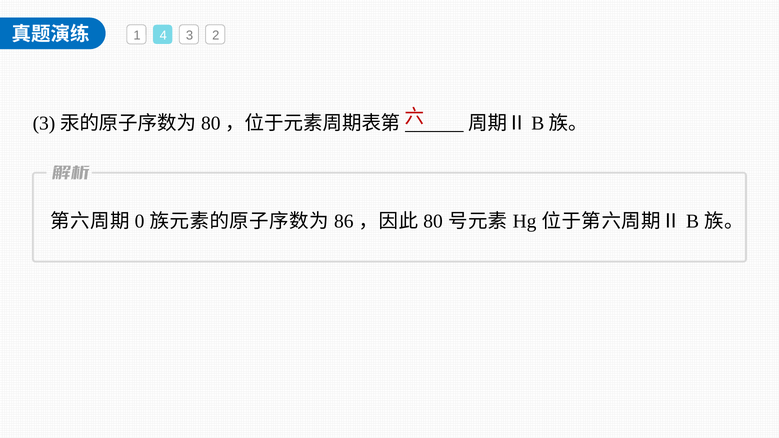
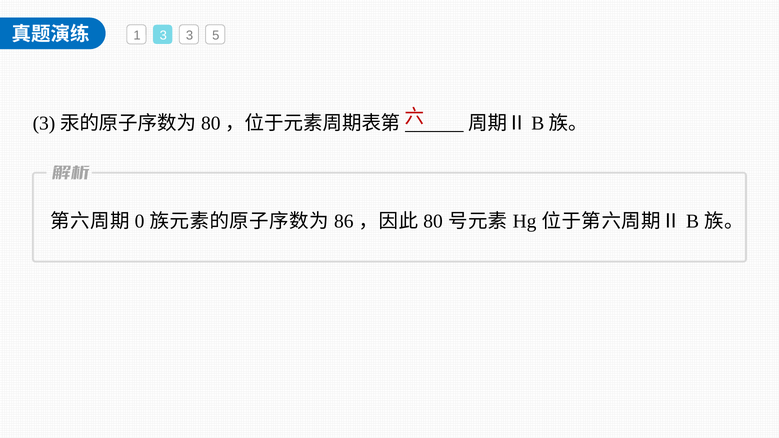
1 4: 4 -> 3 (163, 35)
2: 2 -> 5 (216, 35)
